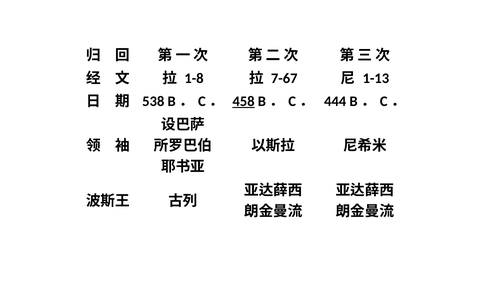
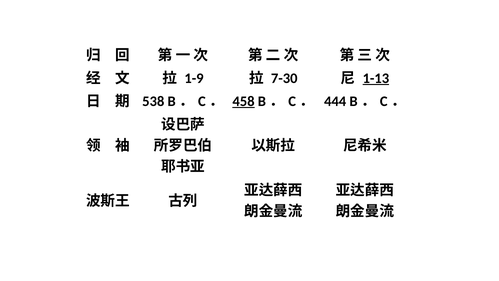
1-8: 1-8 -> 1-9 (194, 78)
7-67: 7-67 -> 7-30 (284, 78)
1-13 underline: none -> present (376, 78)
